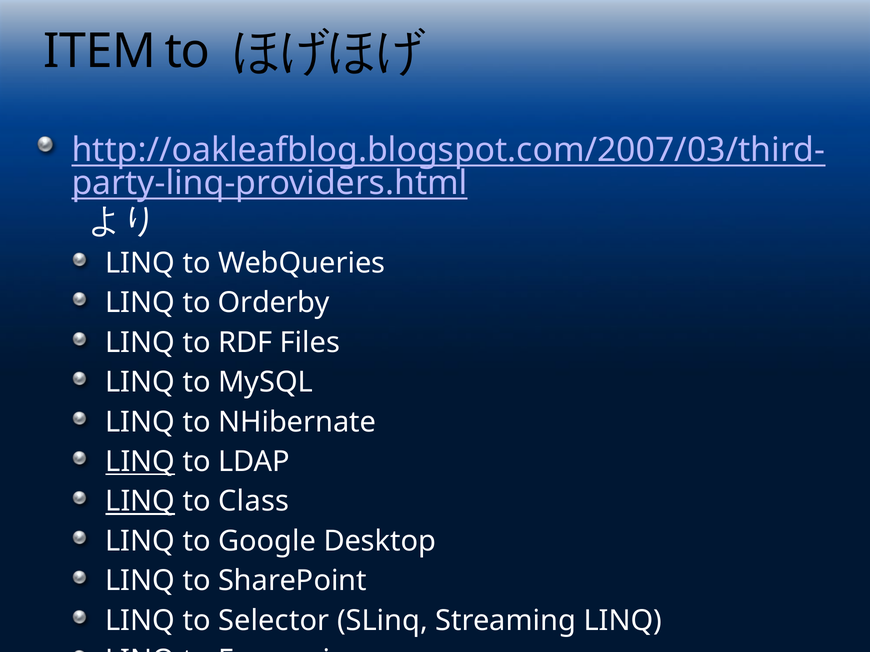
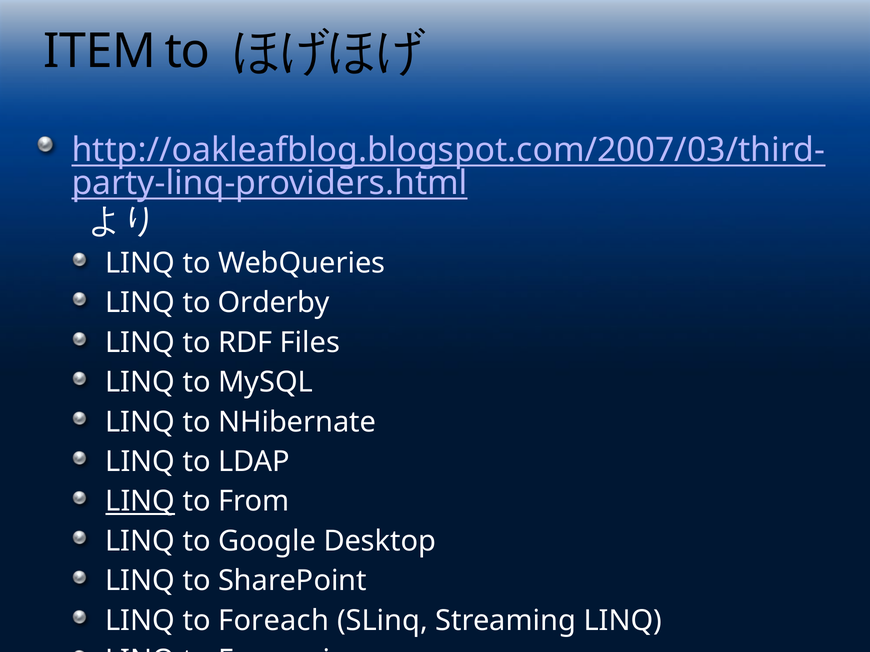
LINQ underline: present -> none (140, 462)
Class: Class -> From (254, 502)
Selector: Selector -> Foreach (274, 621)
